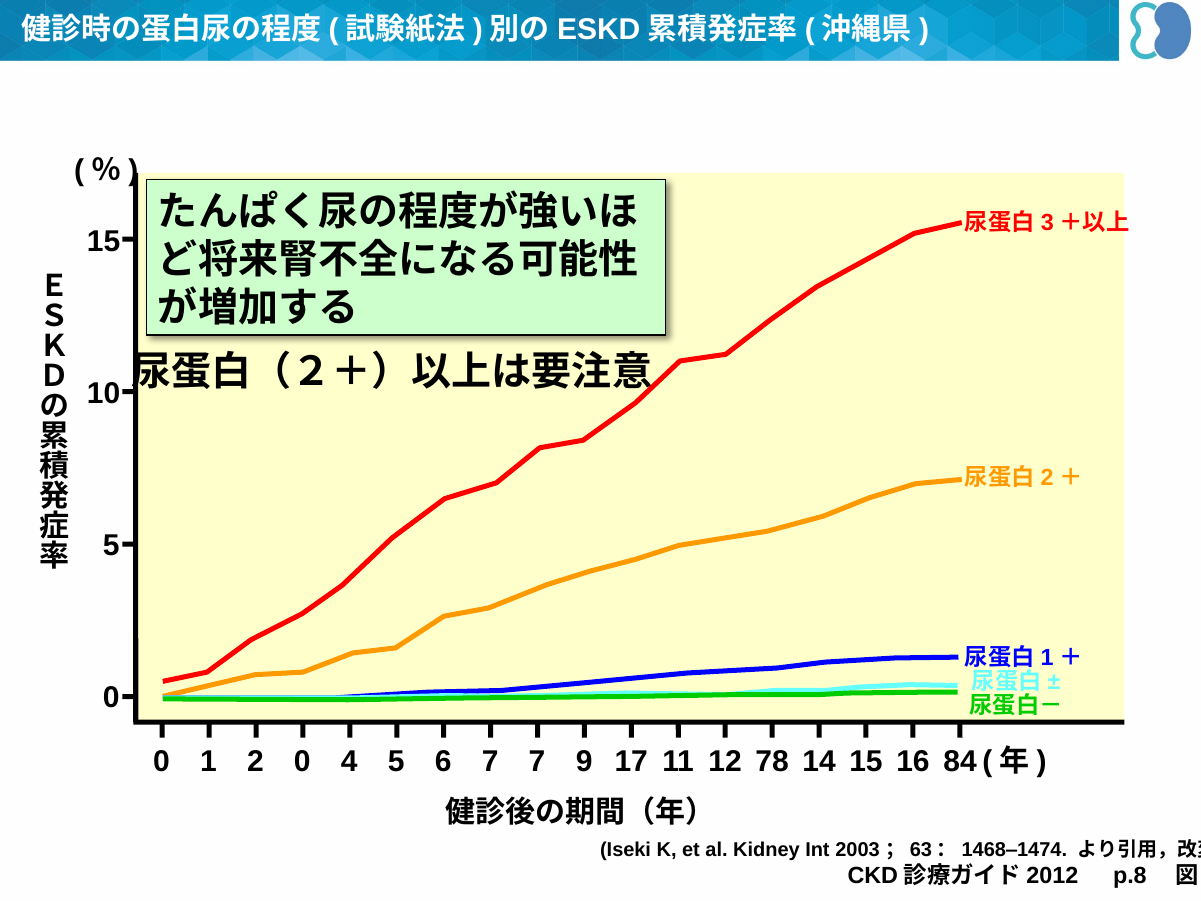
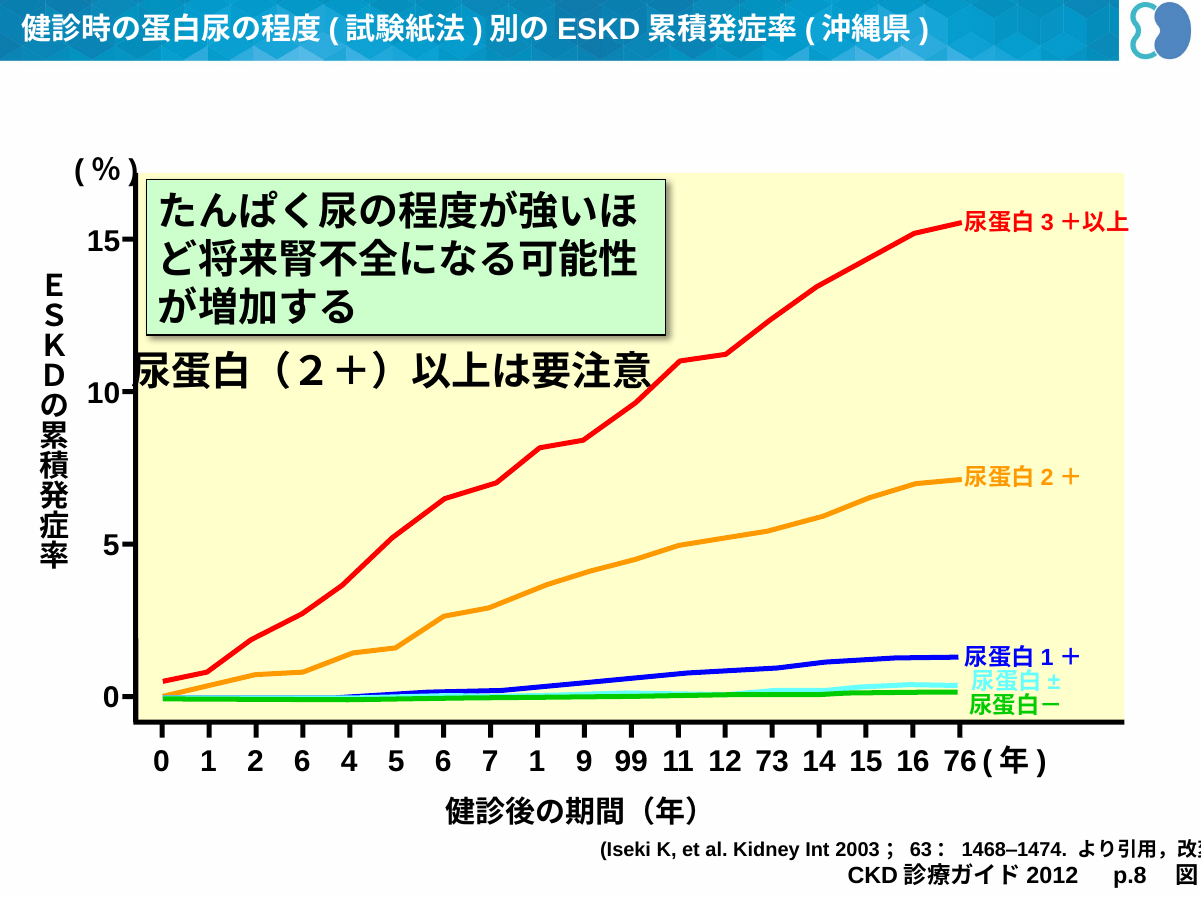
2 0: 0 -> 6 (302, 762)
7 7: 7 -> 1 (537, 762)
17: 17 -> 99 (631, 762)
78: 78 -> 73 (772, 762)
84: 84 -> 76 (960, 762)
